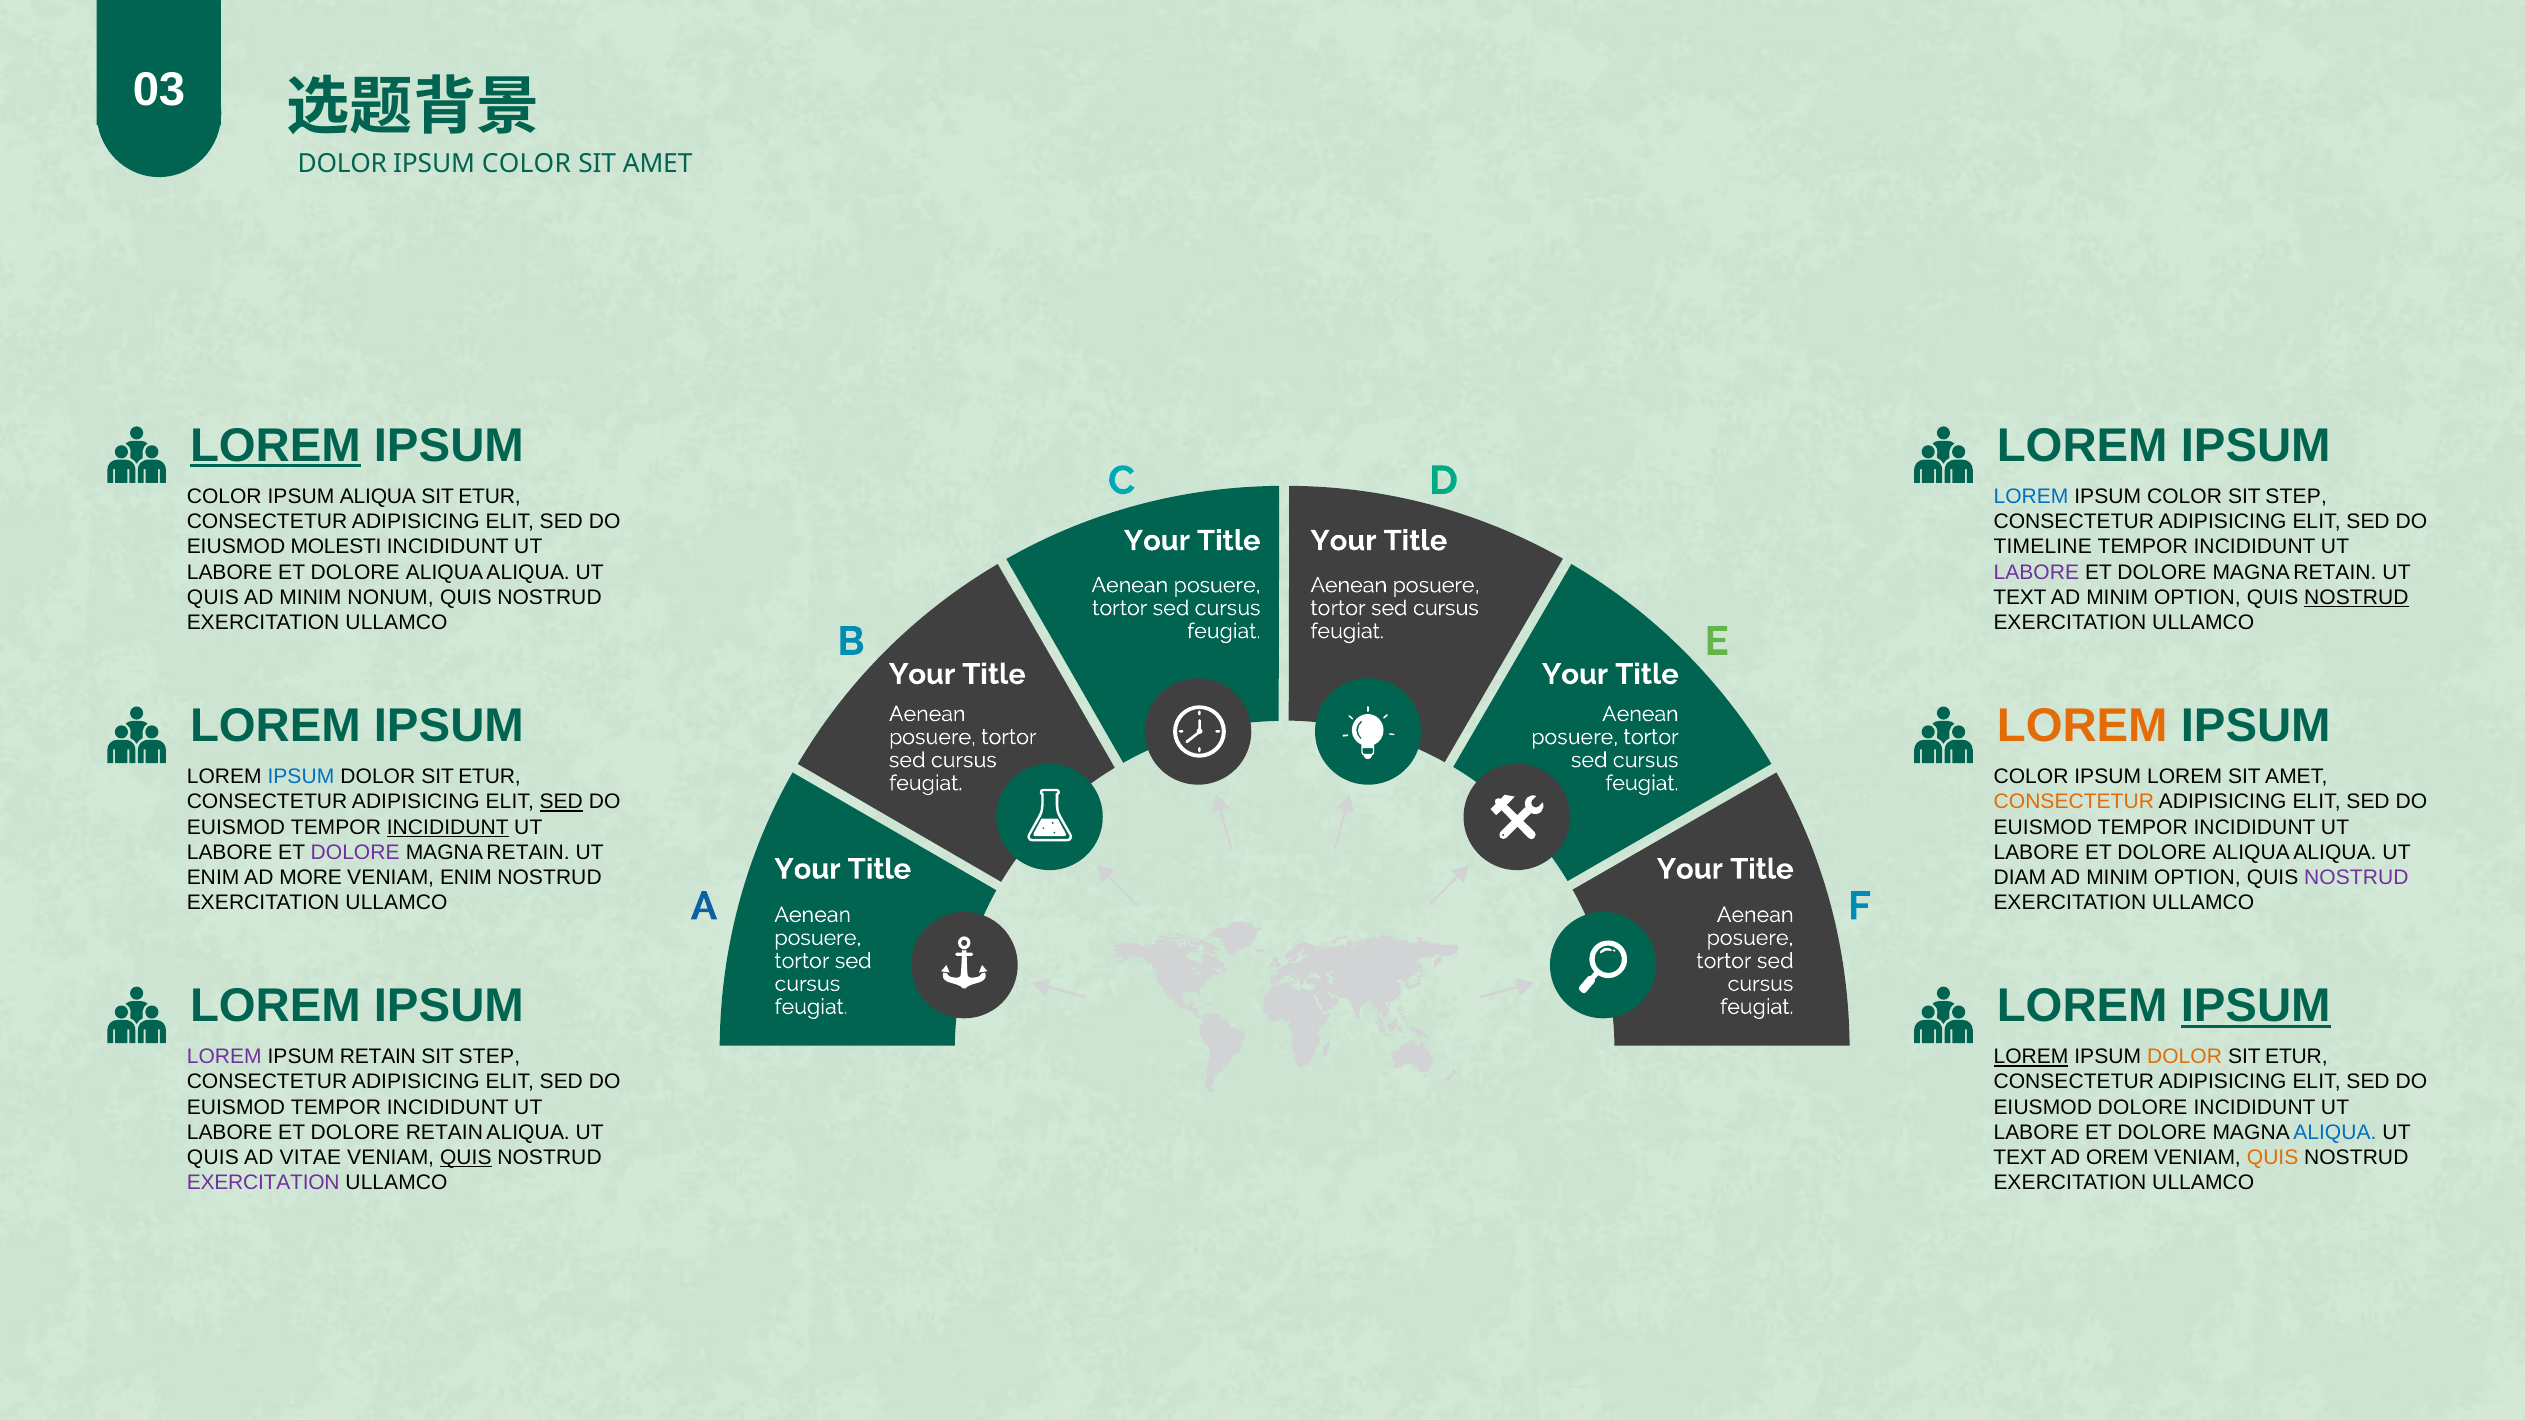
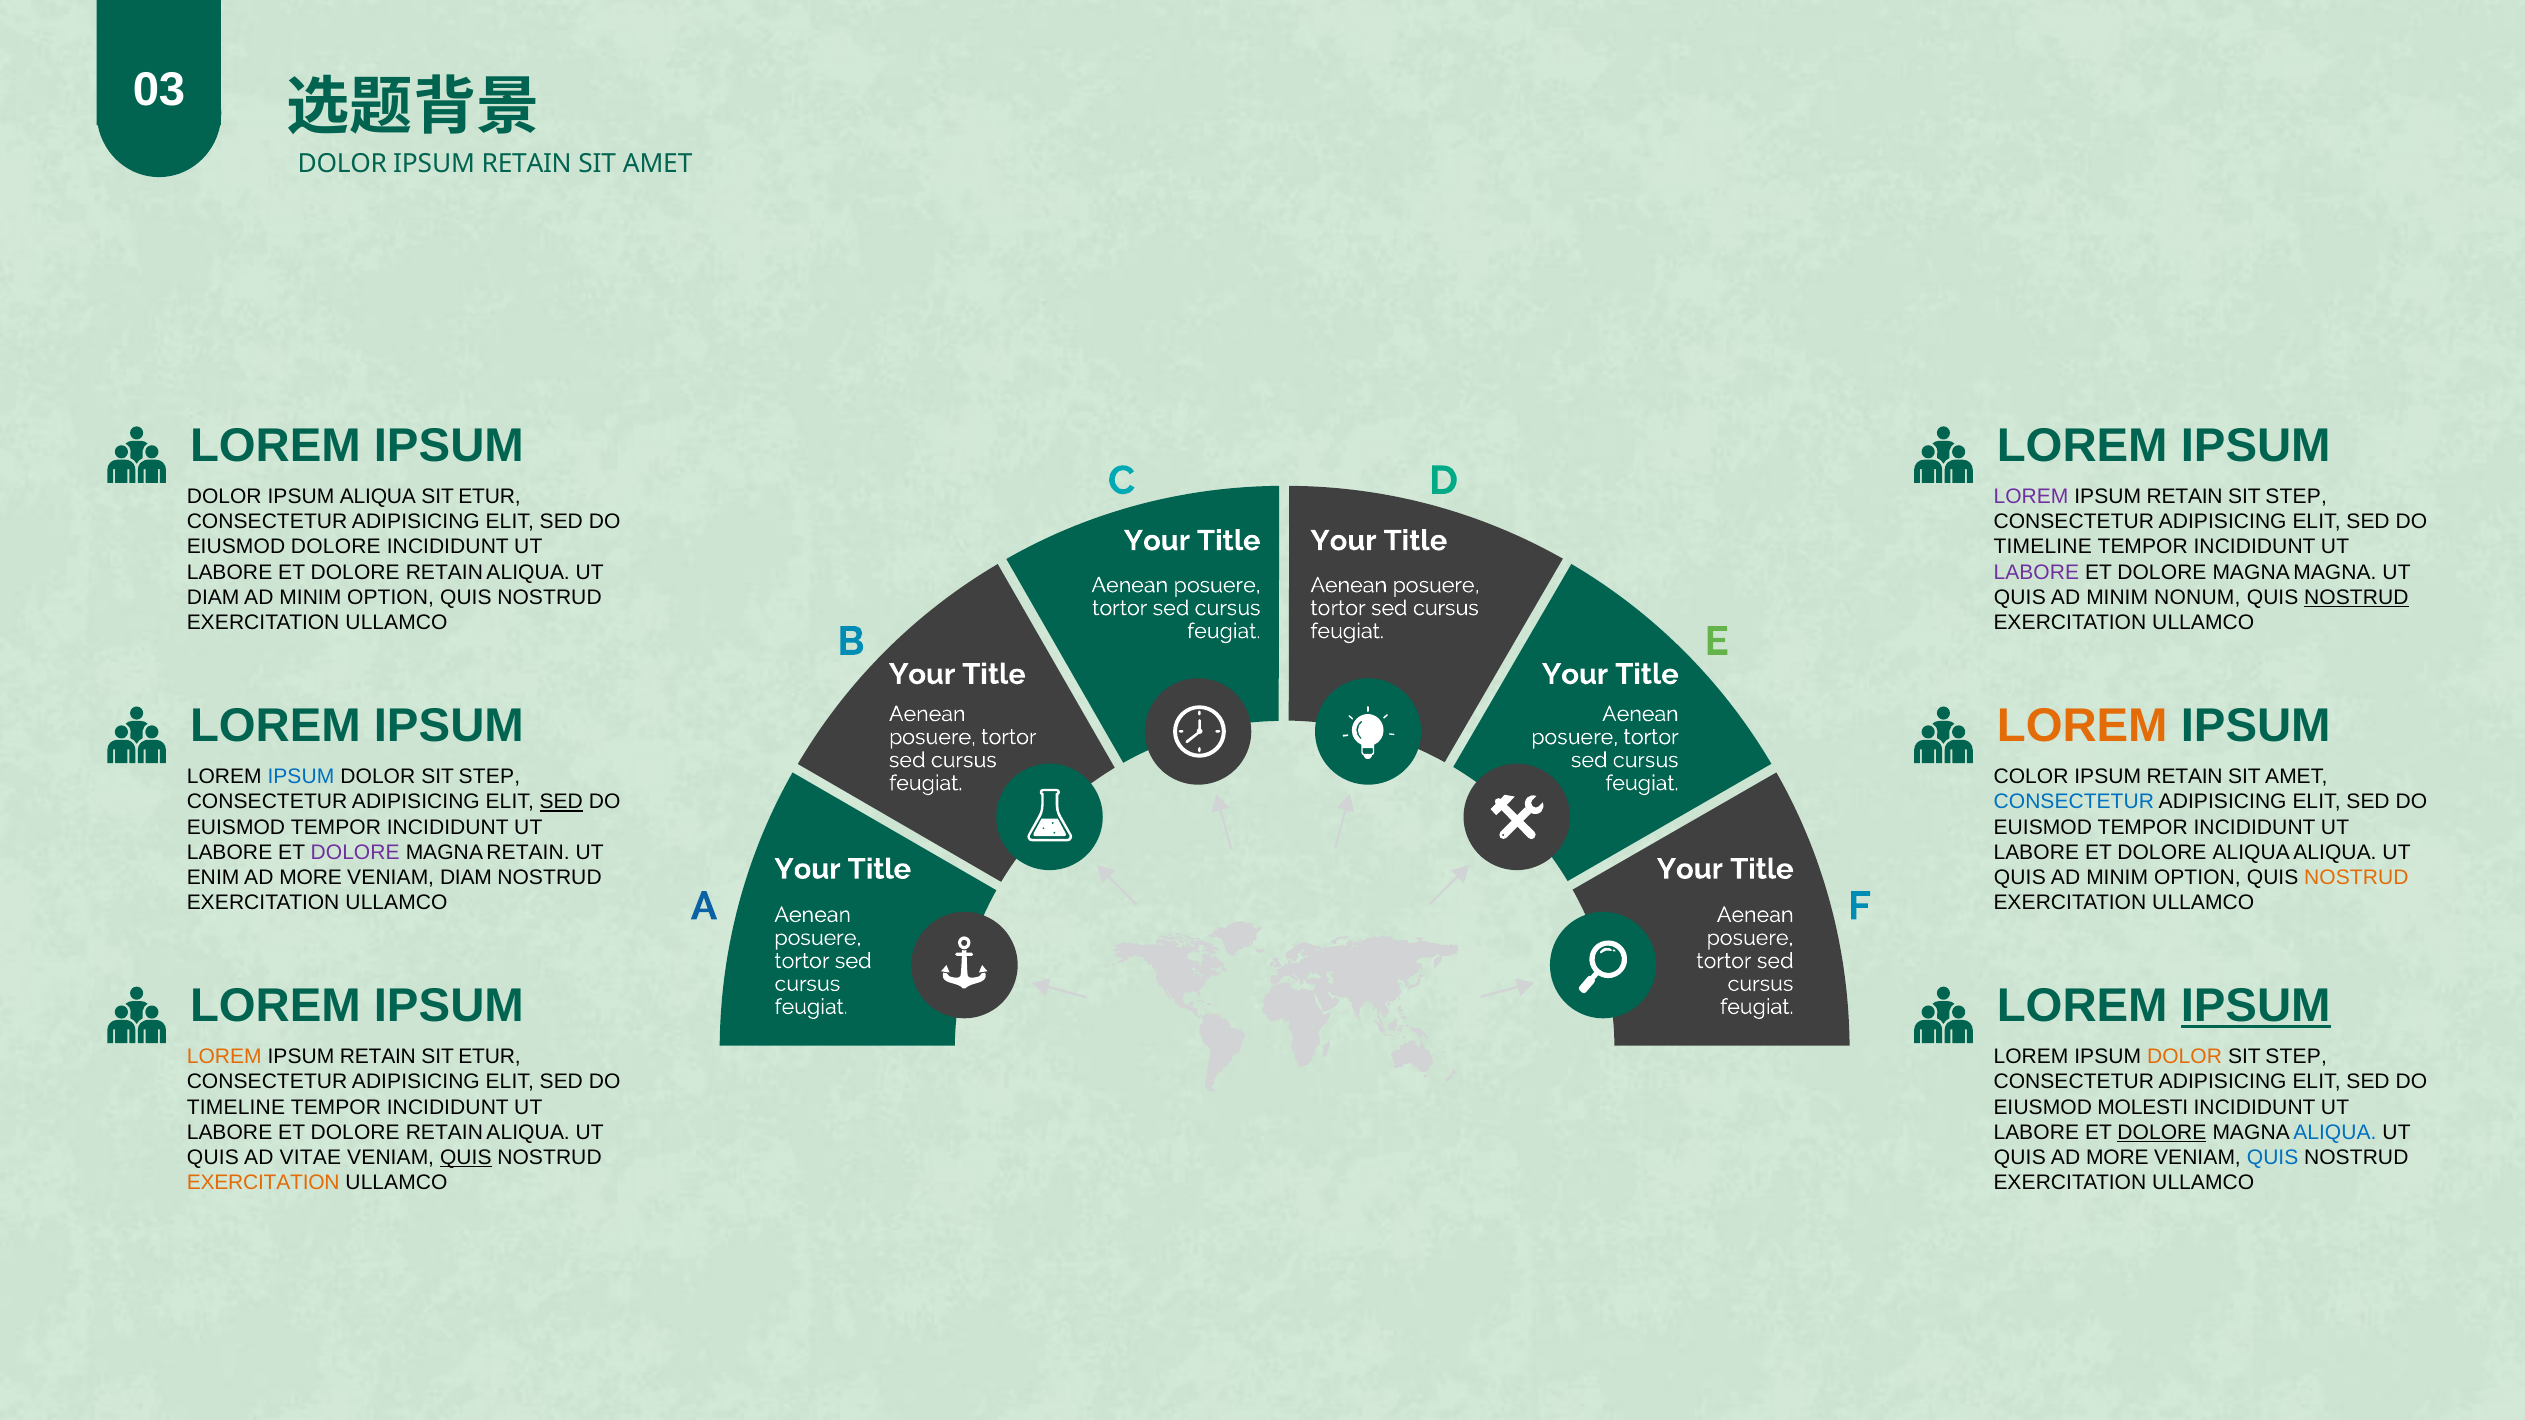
COLOR: COLOR -> RETAIN (527, 163)
LOREM underline: present -> none (275, 446)
COLOR: COLOR -> DOLOR (224, 497)
LOREM colour: blue -> purple (2031, 497)
COLOR: COLOR -> RETAIN (2185, 497)
EIUSMOD MOLESTI: MOLESTI -> DOLORE (336, 547)
ALIQUA: ALIQUA -> RETAIN (444, 572)
RETAIN: RETAIN -> MAGNA (2335, 572)
QUIS: QUIS -> DIAM (213, 597)
NONUM: NONUM -> OPTION (391, 597)
TEXT: TEXT -> QUIS (2020, 597)
OPTION: OPTION -> NONUM (2197, 597)
ETUR: ETUR -> STEP (489, 777)
LOREM: LOREM -> RETAIN (2185, 777)
CONSECTETUR colour: orange -> blue (2074, 802)
INCIDIDUNT underline: present -> none (448, 827)
VENIAM ENIM: ENIM -> DIAM (466, 878)
DIAM: DIAM -> QUIS (2020, 878)
NOSTRUD colour: purple -> orange (2356, 878)
LOREM colour: purple -> orange (224, 1057)
STEP: STEP -> ETUR (490, 1057)
LOREM underline: present -> none (2031, 1057)
ETUR: ETUR -> STEP (2296, 1057)
EUISMOD: EUISMOD -> TIMELINE (236, 1107)
EIUSMOD DOLORE: DOLORE -> MOLESTI (2143, 1107)
DOLORE underline: none -> present (2162, 1133)
TEXT: TEXT -> QUIS (2020, 1158)
OREM: OREM -> MORE (2117, 1158)
QUIS colour: orange -> blue (2273, 1158)
EXERCITATION colour: purple -> orange (263, 1183)
